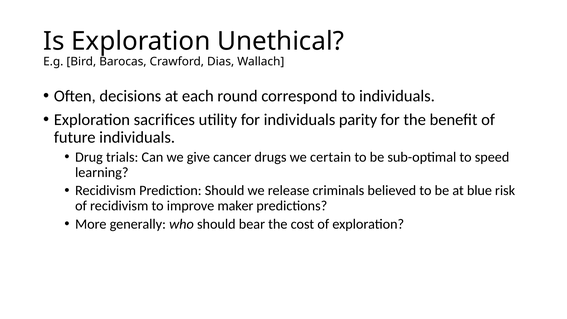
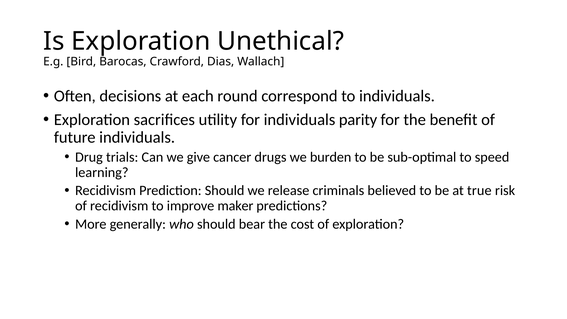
certain: certain -> burden (331, 157)
blue: blue -> true (479, 191)
